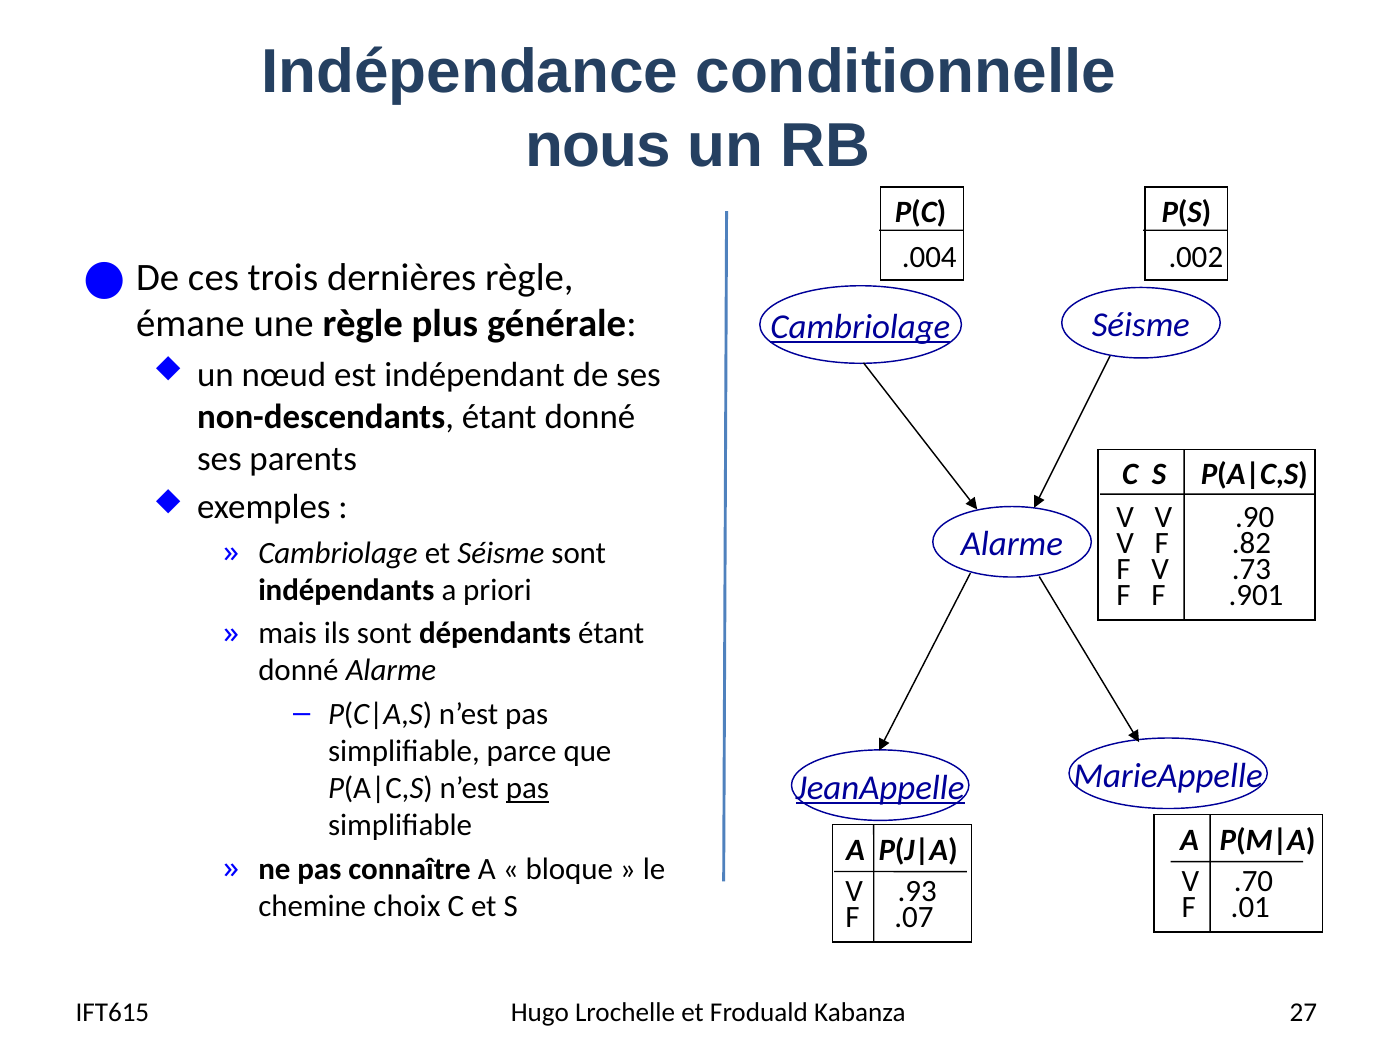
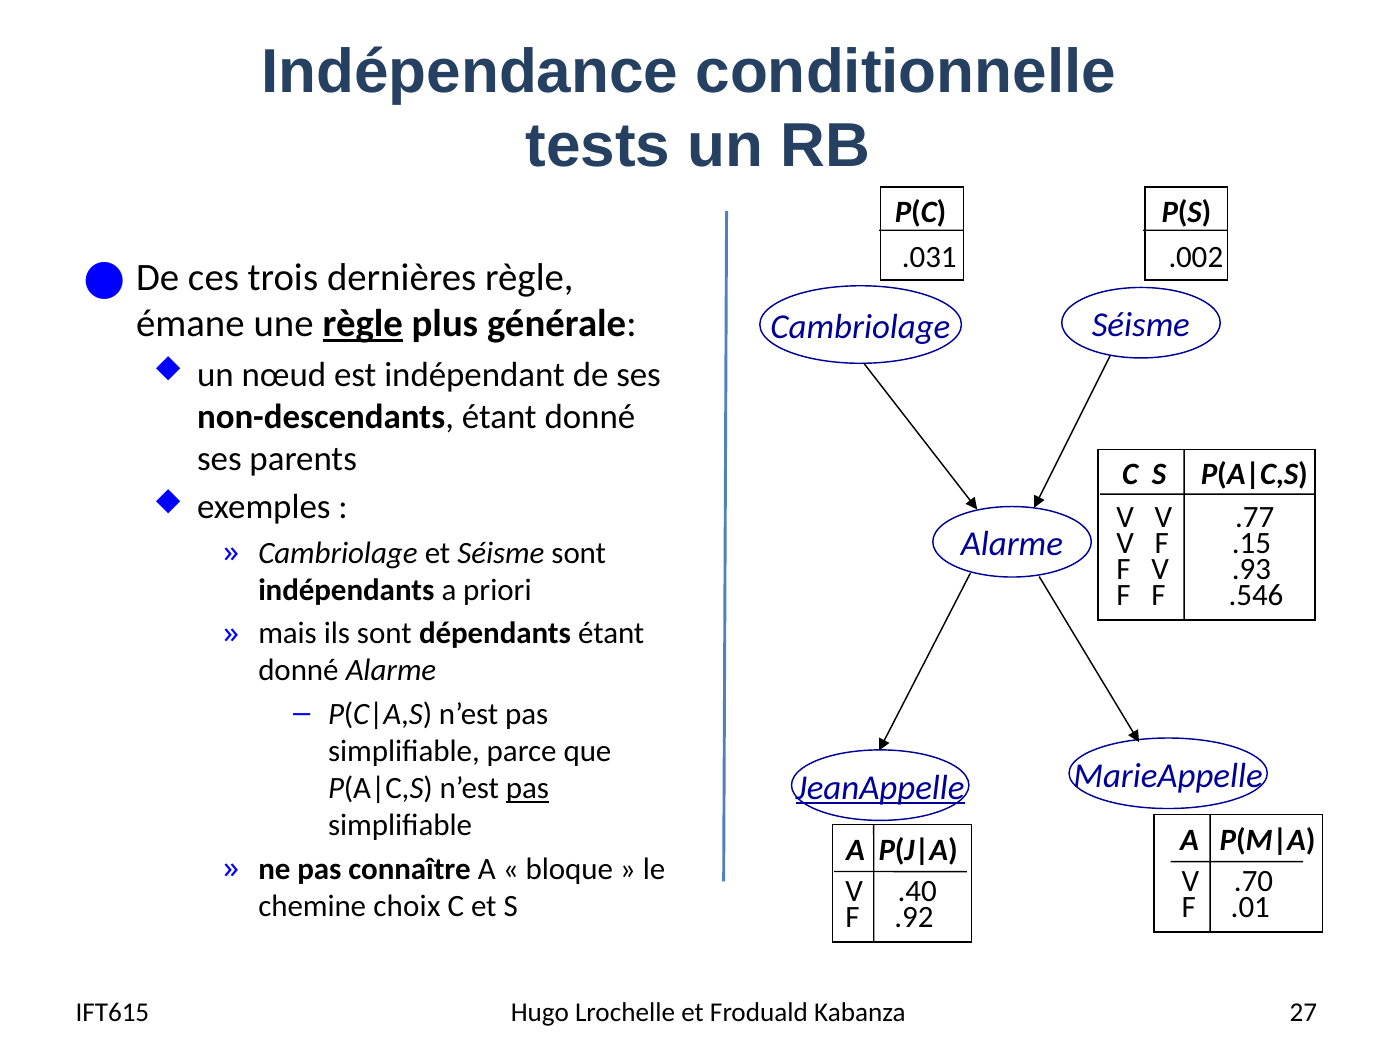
nous: nous -> tests (598, 146)
.004: .004 -> .031 (929, 257)
règle underline: none -> present (363, 324)
Cambriolage underline: present -> none (860, 327)
.90: .90 -> .77 (1255, 517)
.82: .82 -> .15 (1251, 543)
.73: .73 -> .93 (1251, 569)
.901: .901 -> .546 (1256, 595)
.93: .93 -> .40 (917, 891)
.07: .07 -> .92 (914, 917)
